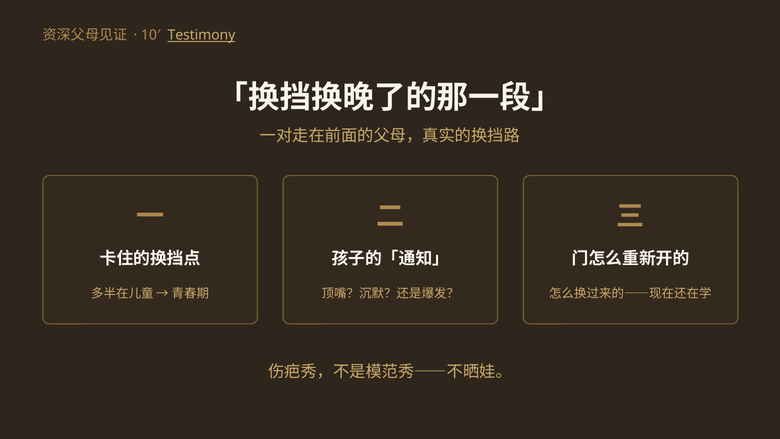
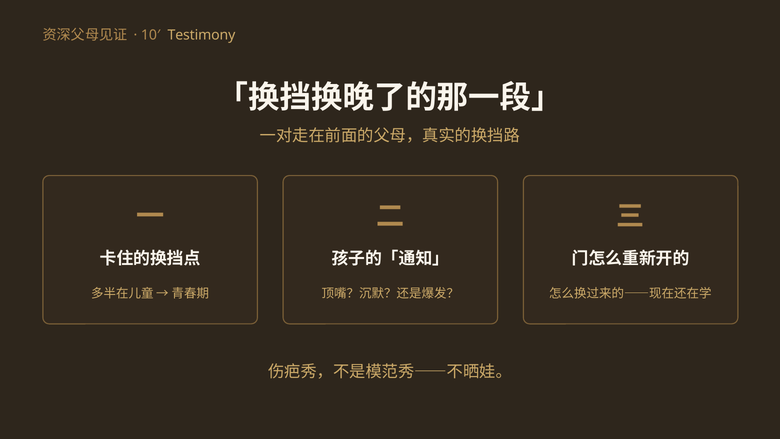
Testimony underline: present -> none (201, 35)
